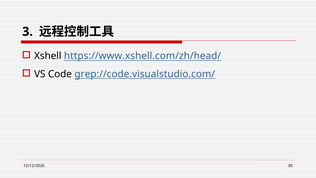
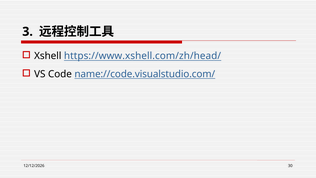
grep://code.visualstudio.com/: grep://code.visualstudio.com/ -> name://code.visualstudio.com/ (145, 74)
